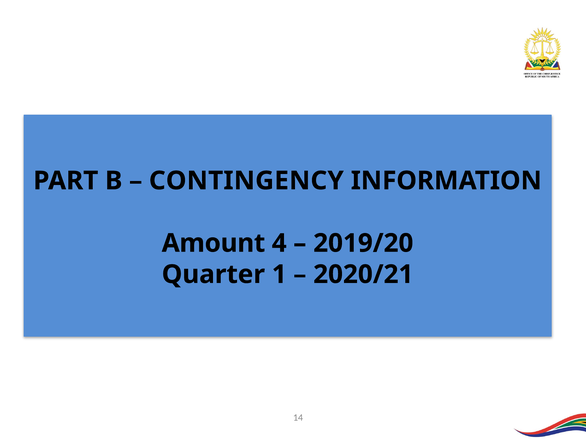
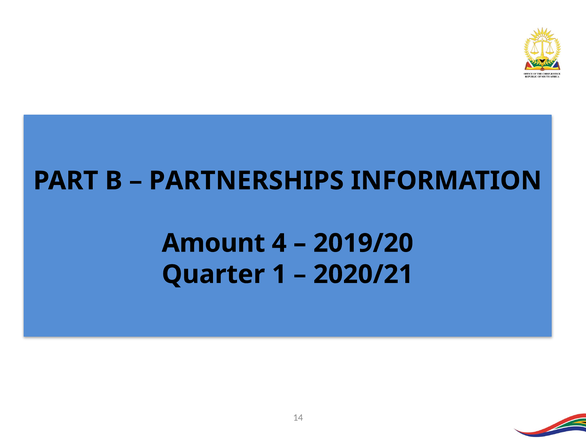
CONTINGENCY: CONTINGENCY -> PARTNERSHIPS (246, 181)
